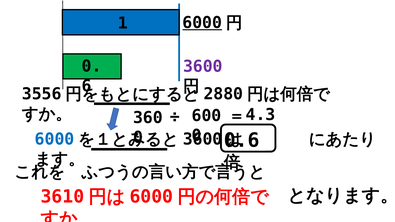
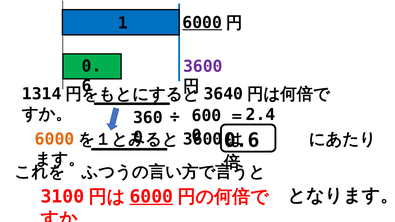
3556: 3556 -> 1314 (42, 94)
2880: 2880 -> 3640 (223, 94)
4.3: 4.3 -> 2.4 (261, 115)
6000 colour: blue -> orange (55, 139)
3610: 3610 -> 3100 (62, 197)
6000 underline: none -> present (151, 197)
